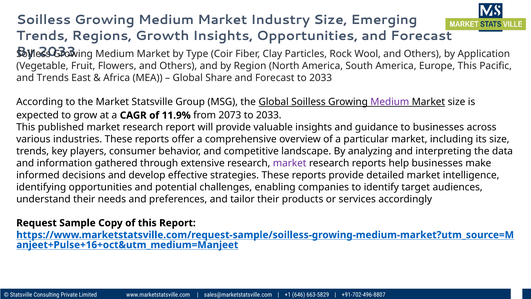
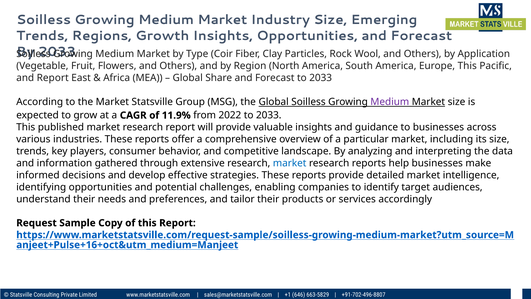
and Trends: Trends -> Report (53, 78)
2073: 2073 -> 2022 (230, 115)
market colour: purple -> blue (290, 163)
